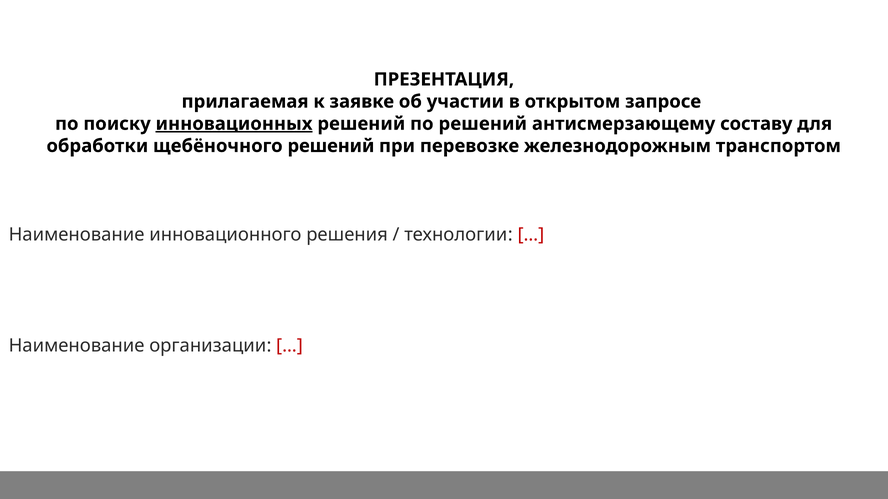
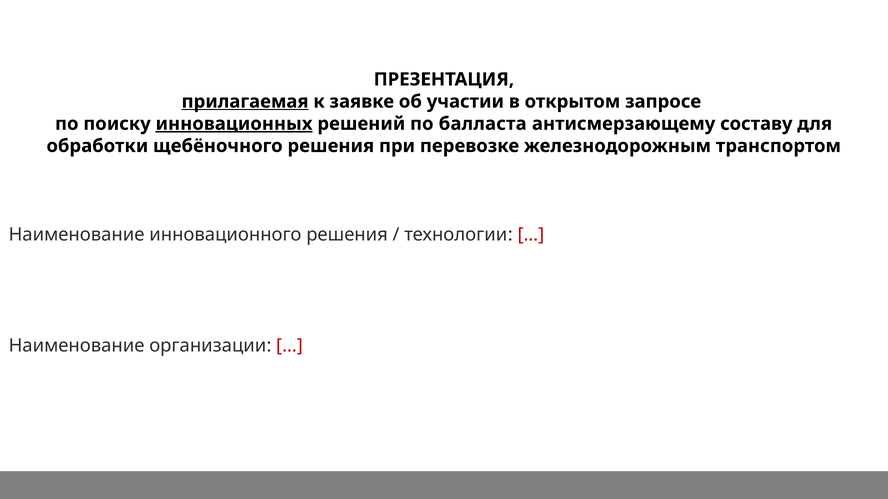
прилагаемая underline: none -> present (245, 102)
по решений: решений -> балласта (483, 124)
щебёночного решений: решений -> решения (331, 146)
